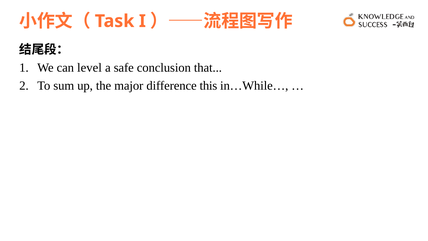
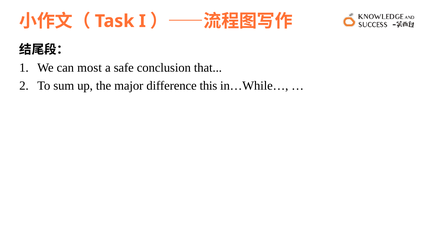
level: level -> most (89, 68)
